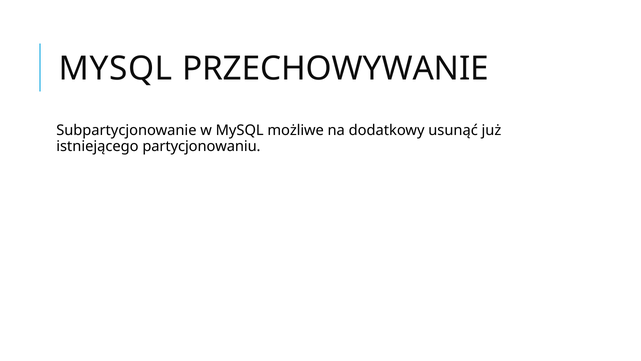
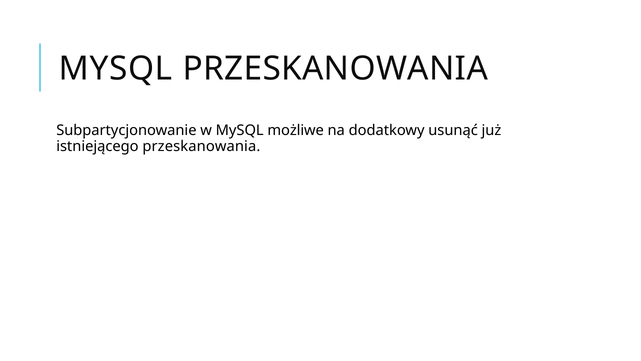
MYSQL PRZECHOWYWANIE: PRZECHOWYWANIE -> PRZESKANOWANIA (335, 69)
istniejącego partycjonowaniu: partycjonowaniu -> przeskanowania (201, 146)
